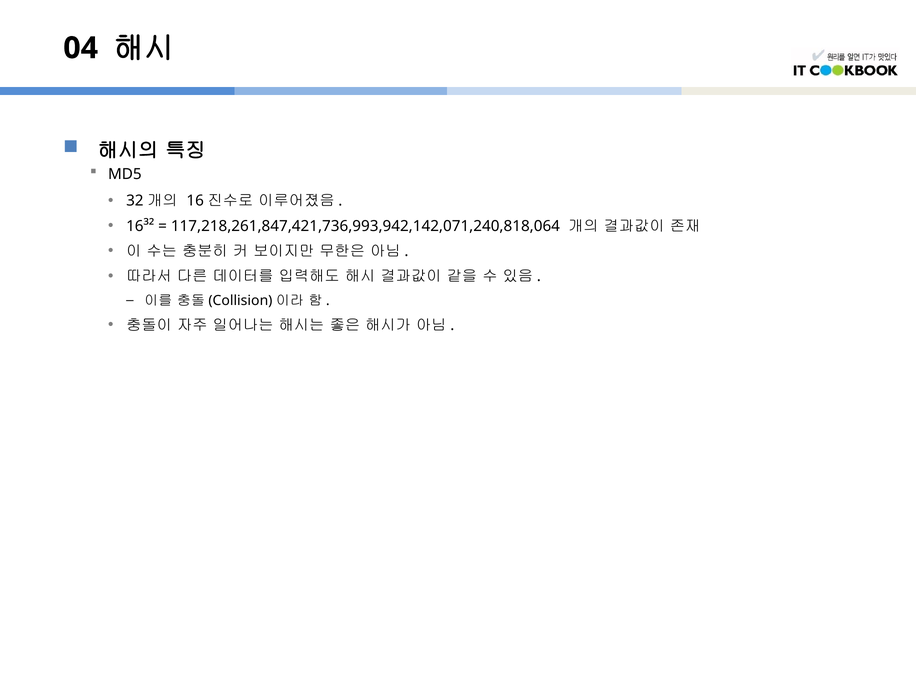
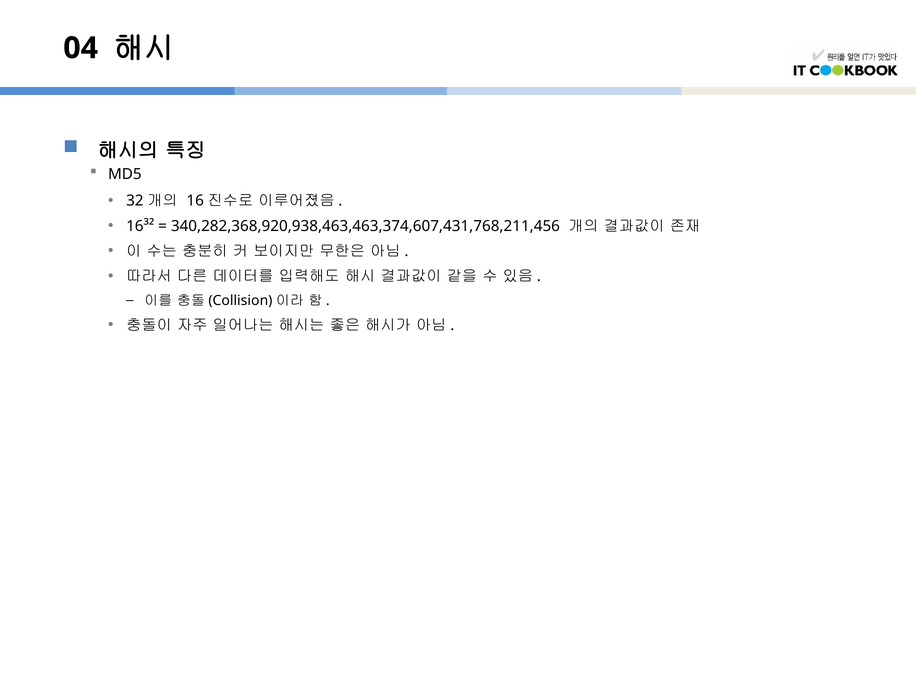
117,218,261,847,421,736,993,942,142,071,240,818,064: 117,218,261,847,421,736,993,942,142,071,240,818,064 -> 340,282,368,920,938,463,463,374,607,431,768,211,456 (365, 226)
